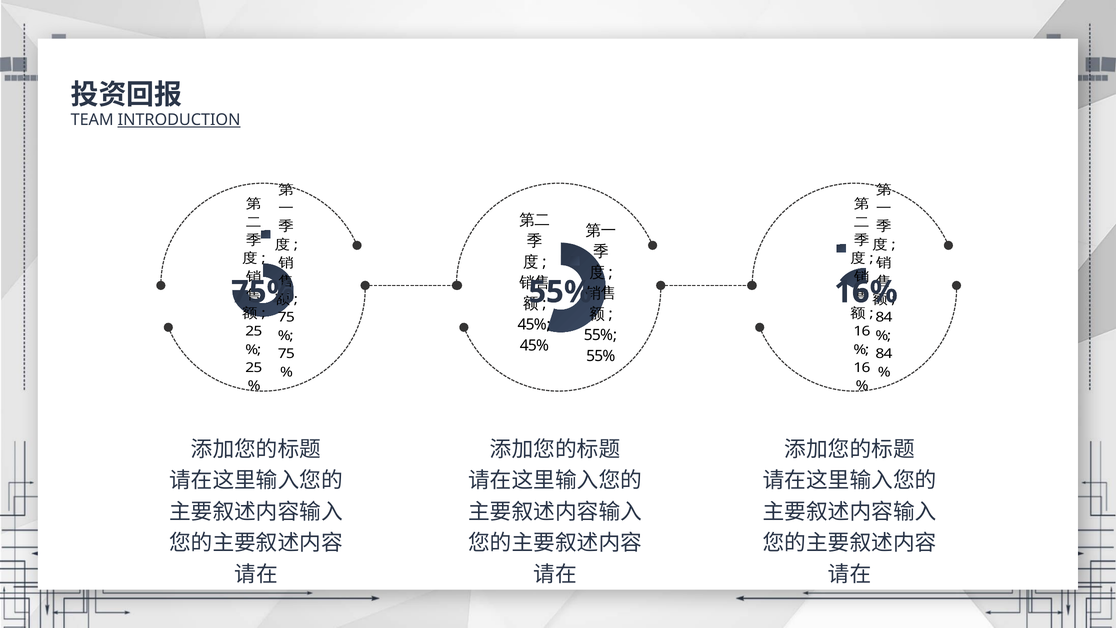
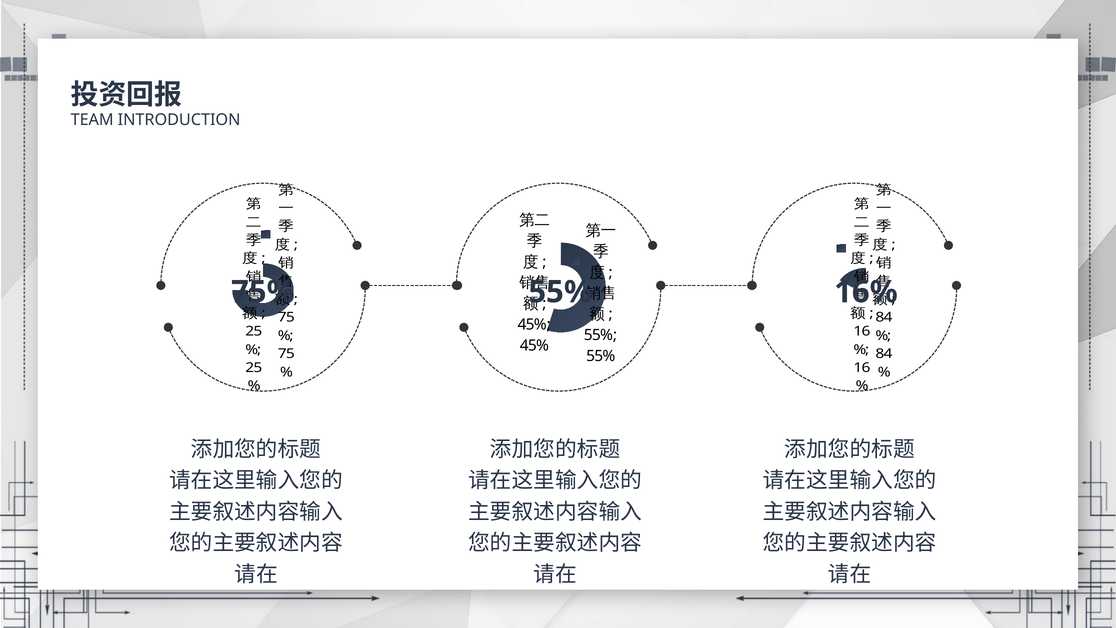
INTRODUCTION underline: present -> none (179, 120)
